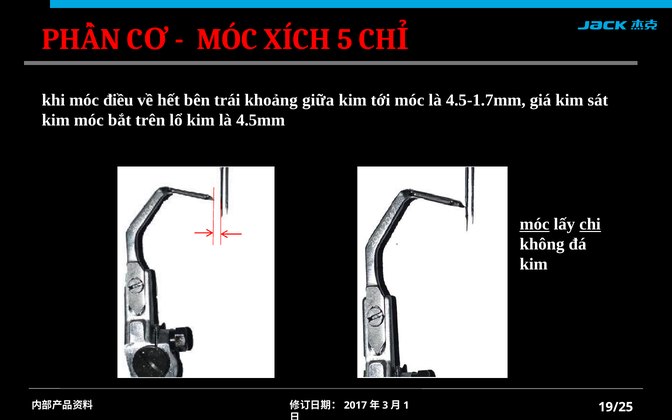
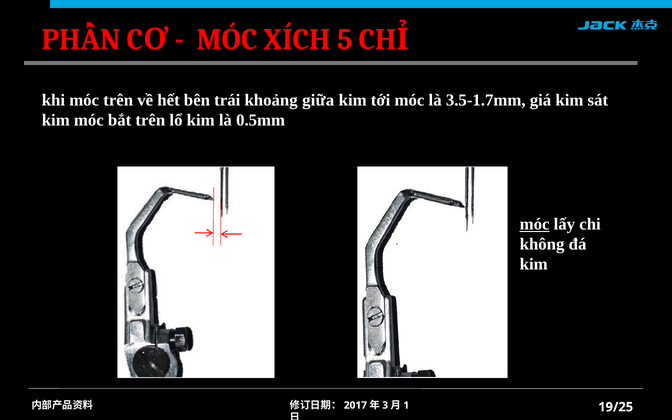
móc điều: điều -> trên (118, 100)
4.5-1.7mm: 4.5-1.7mm -> 3.5-1.7mm (486, 100)
4.5mm: 4.5mm -> 0.5mm (261, 120)
chi underline: present -> none (590, 224)
